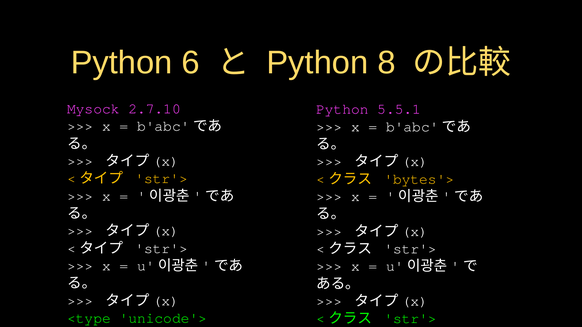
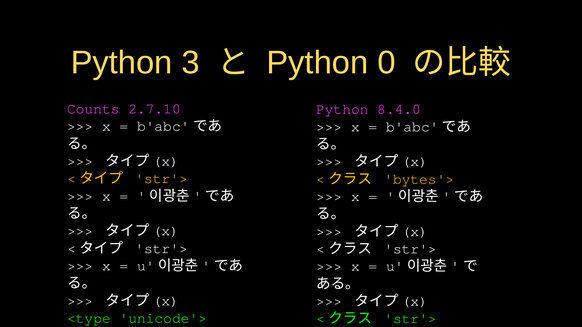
6: 6 -> 3 (191, 63)
8: 8 -> 0 (386, 63)
Mysock: Mysock -> Counts (93, 109)
5.5.1: 5.5.1 -> 8.4.0 (399, 109)
